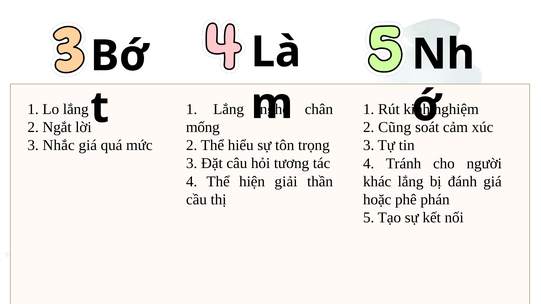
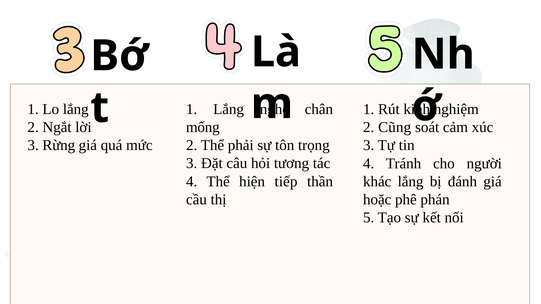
hiểu: hiểu -> phải (241, 146)
Nhắc: Nhắc -> Rừng (59, 146)
giải: giải -> tiếp (286, 182)
